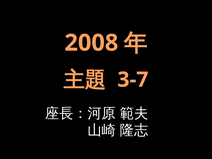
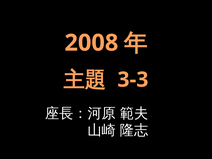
3-7: 3-7 -> 3-3 (133, 80)
